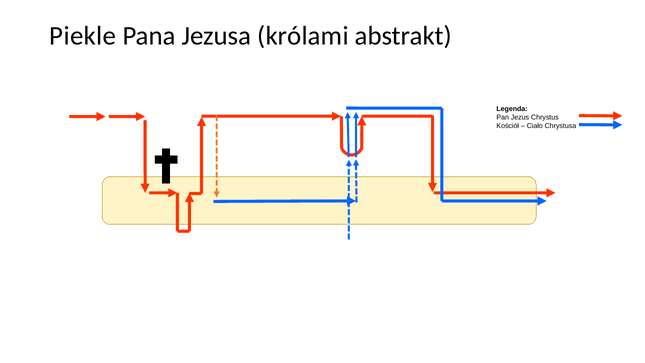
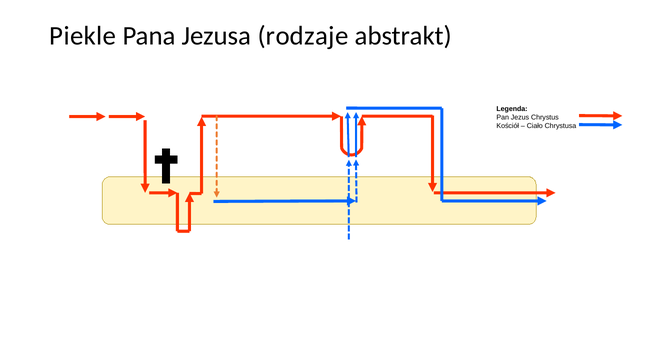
królami: królami -> rodzaje (303, 36)
